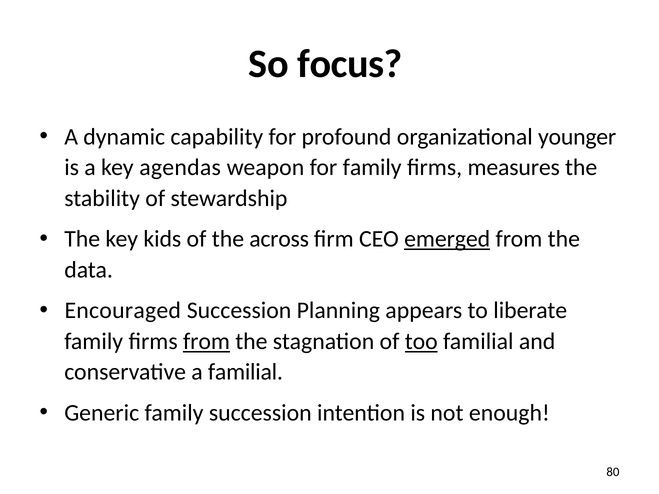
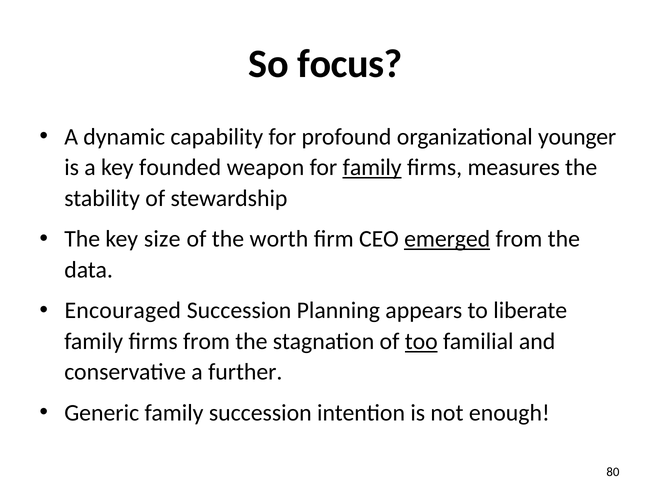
agendas: agendas -> founded (180, 168)
family underline: none -> present (372, 168)
kids: kids -> size (162, 239)
across: across -> worth (279, 239)
from underline: present -> none (206, 341)
a familial: familial -> further (245, 372)
